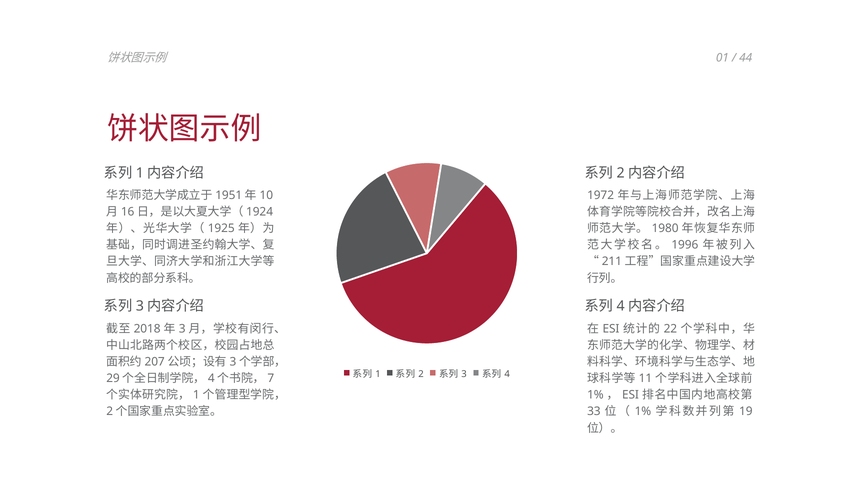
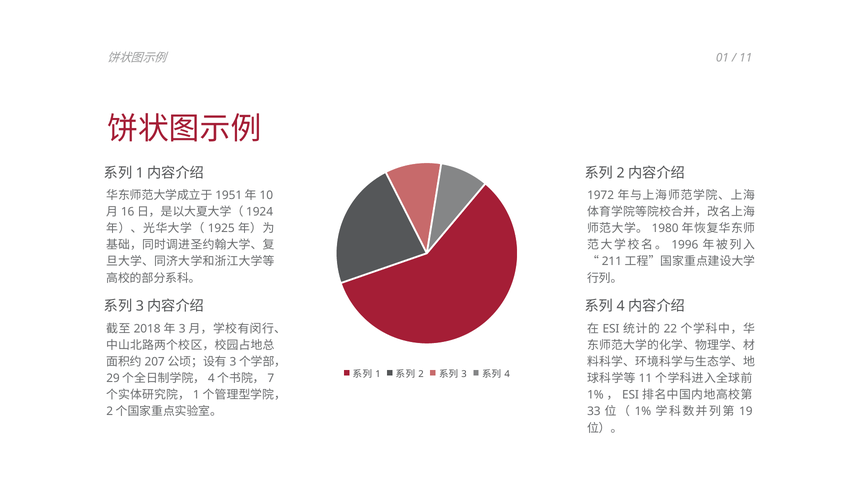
44: 44 -> 11 (746, 58)
